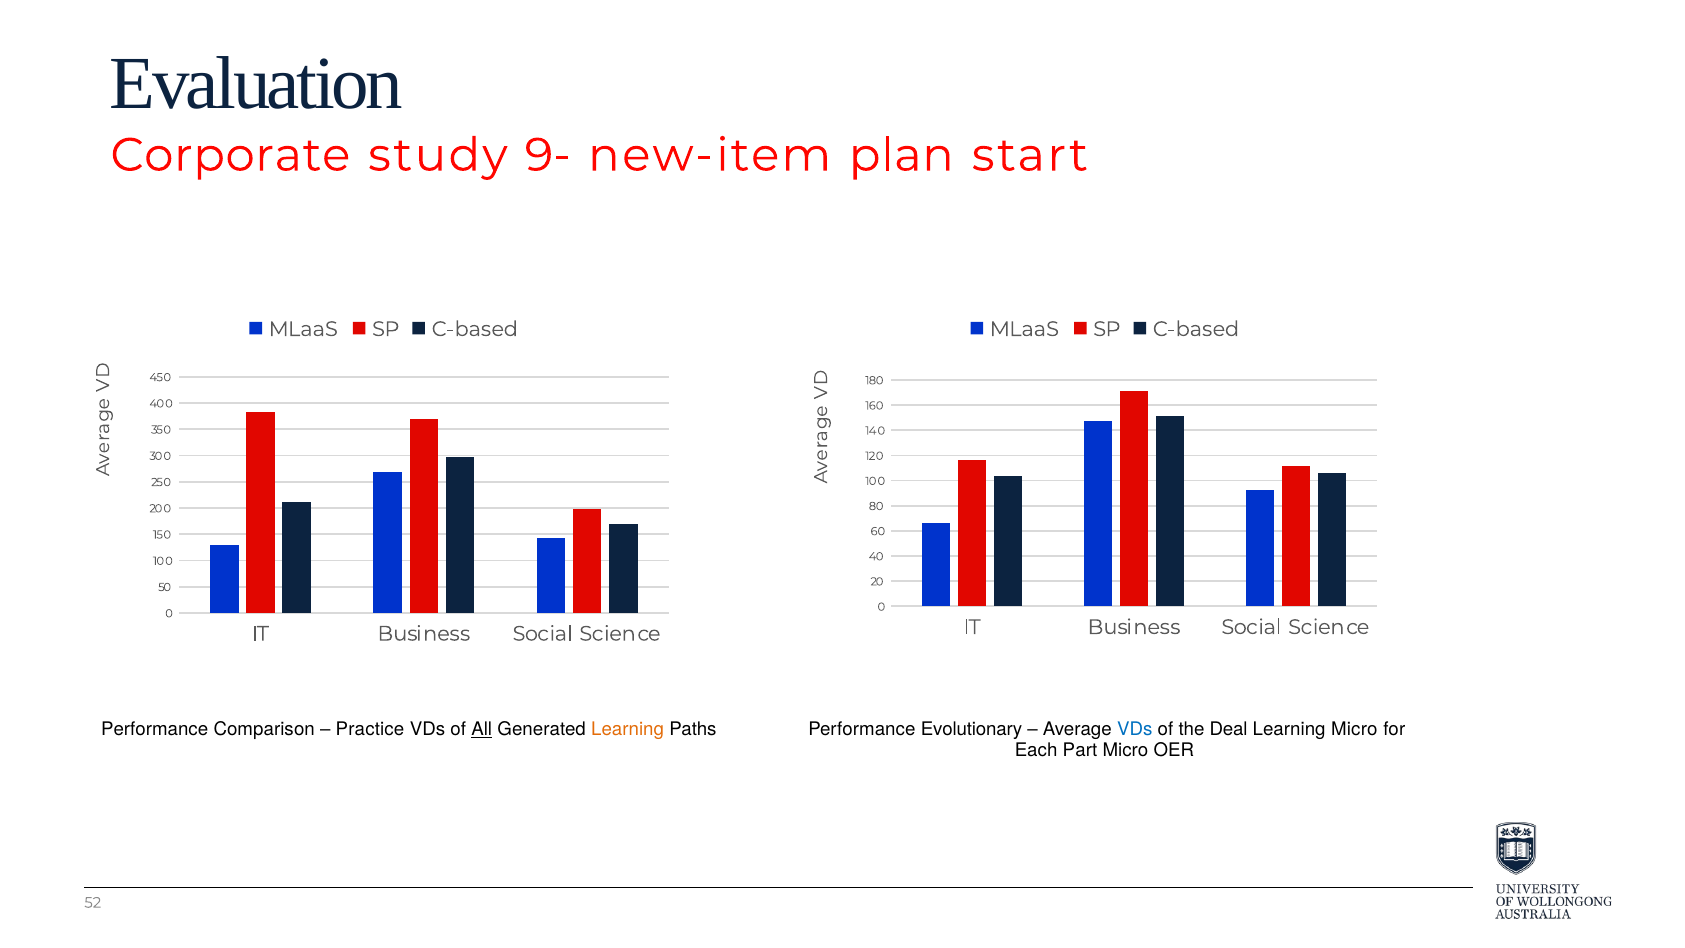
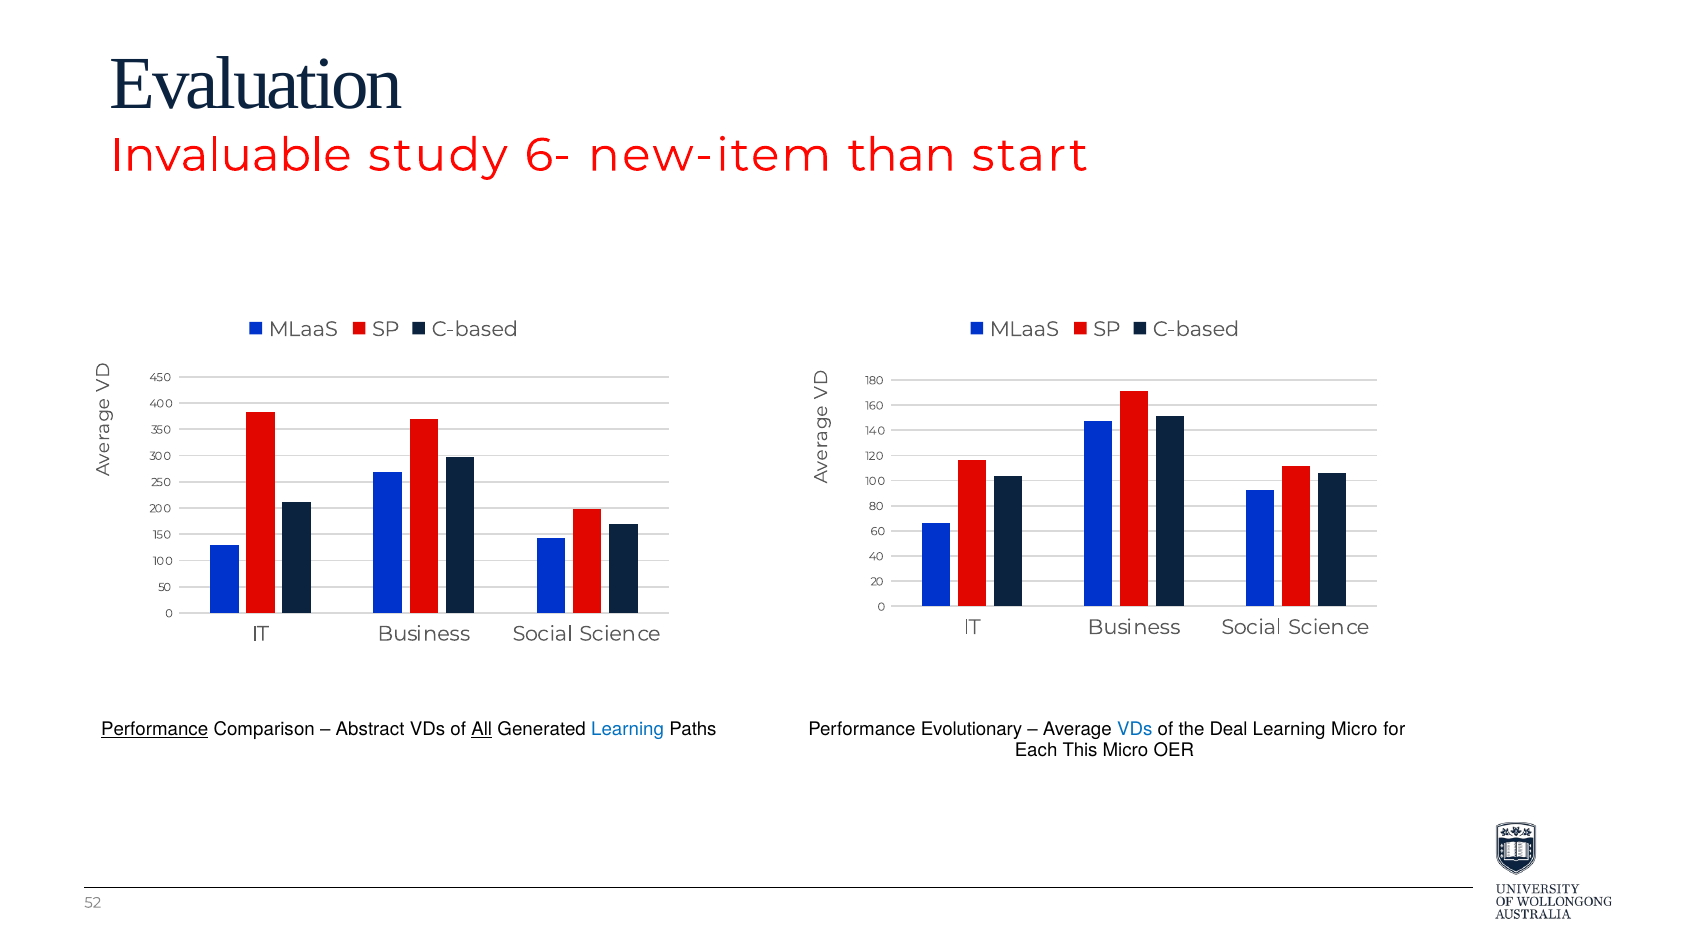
Corporate: Corporate -> Invaluable (231, 155)
9-: 9- -> 6- (548, 155)
plan: plan -> than (902, 155)
Performance underline: none -> present (155, 729)
Practice: Practice -> Abstract (370, 729)
Learning colour: orange -> blue (628, 729)
Part: Part -> This (1080, 750)
